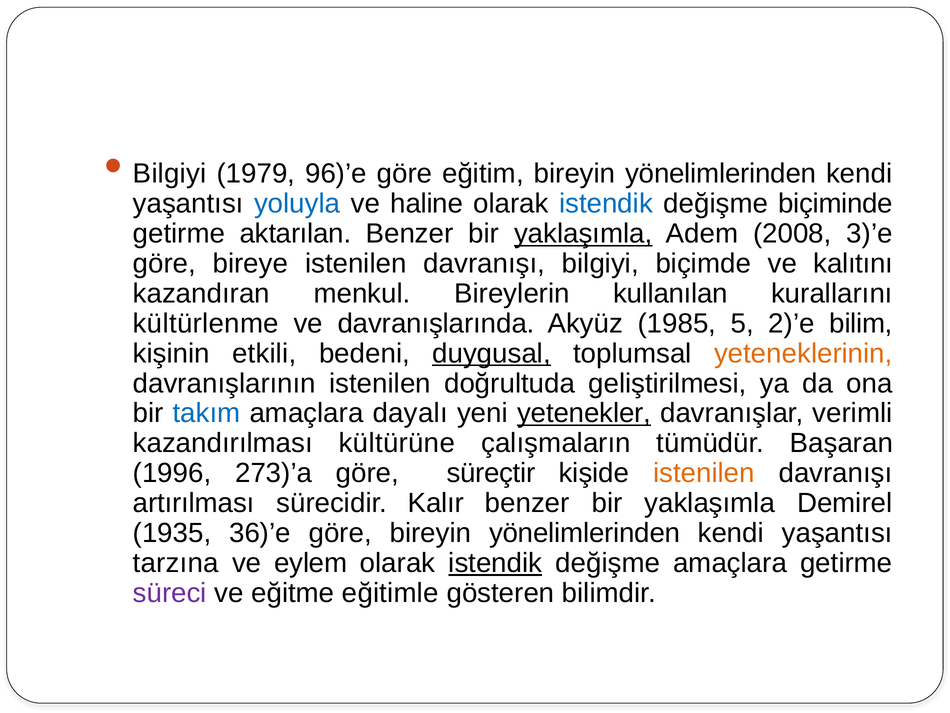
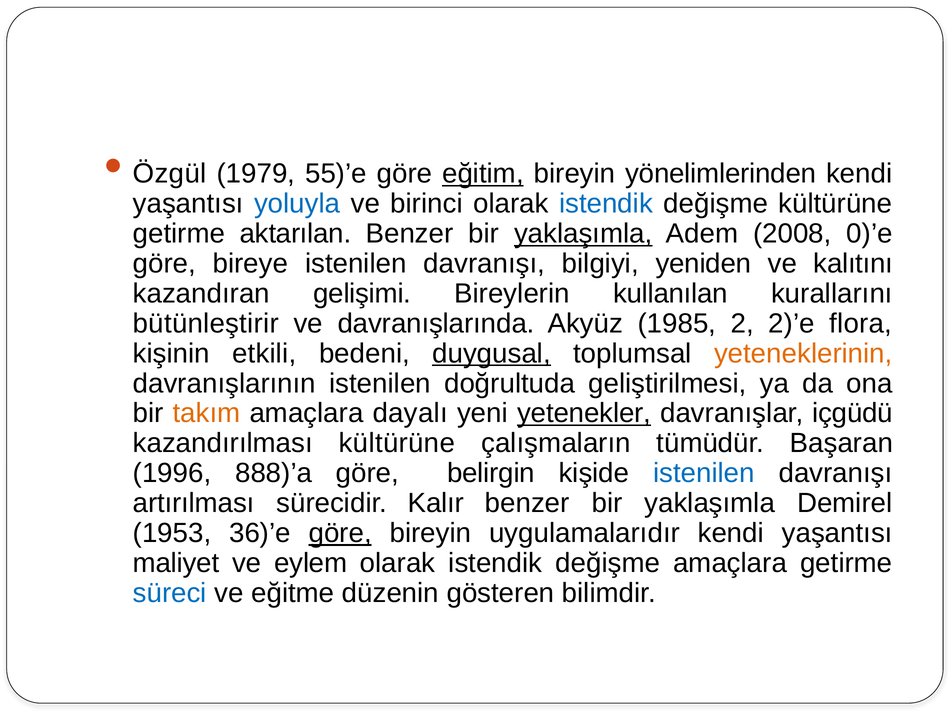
Bilgiyi: Bilgiyi -> Özgül (170, 174)
96)’e: 96)’e -> 55)’e (336, 174)
eğitim underline: none -> present (483, 174)
haline: haline -> birinci (427, 204)
değişme biçiminde: biçiminde -> kültürüne (835, 204)
3)’e: 3)’e -> 0)’e (870, 234)
biçimde: biçimde -> yeniden (703, 263)
menkul: menkul -> gelişimi (362, 293)
kültürlenme: kültürlenme -> bütünleştirir (206, 323)
5: 5 -> 2 (742, 323)
bilim: bilim -> flora (861, 323)
takım colour: blue -> orange (207, 413)
verimli: verimli -> içgüdü (853, 413)
273)’a: 273)’a -> 888)’a (274, 473)
süreçtir: süreçtir -> belirgin (491, 473)
istenilen colour: orange -> blue (704, 473)
1935: 1935 -> 1953 (172, 533)
göre underline: none -> present (340, 533)
yönelimlerinden: yönelimlerinden -> uygulamalarıdır (585, 533)
tarzına: tarzına -> maliyet (176, 563)
istendik underline: present -> none (495, 563)
süreci colour: purple -> blue (170, 593)
eğitimle: eğitimle -> düzenin (390, 593)
